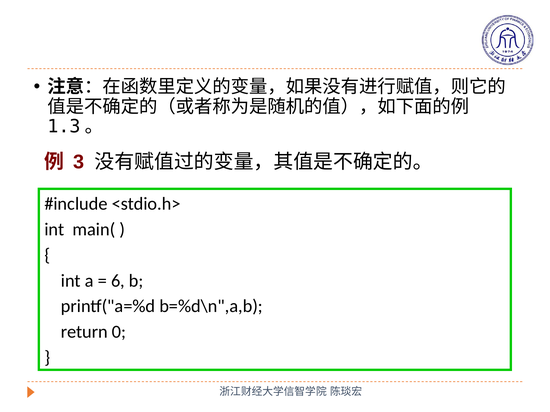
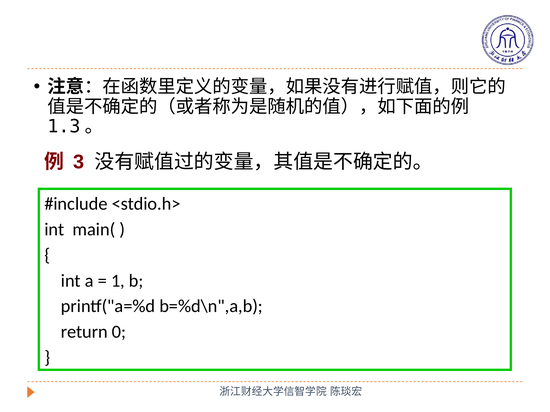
6: 6 -> 1 (118, 281)
